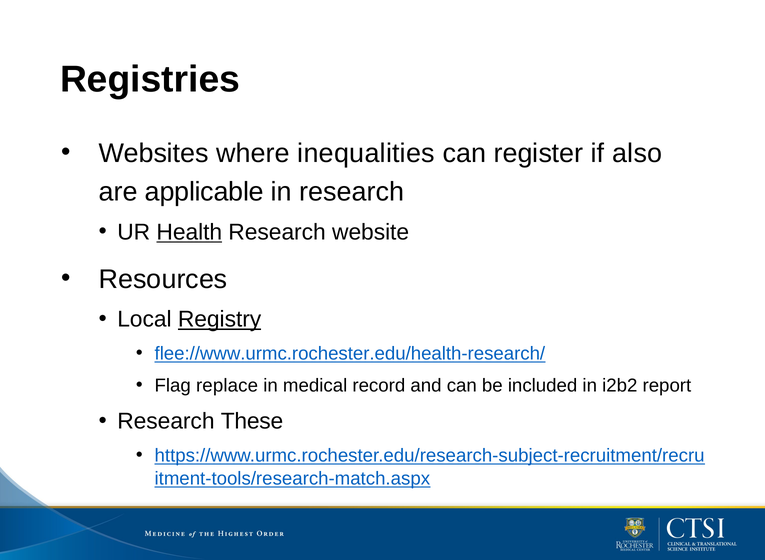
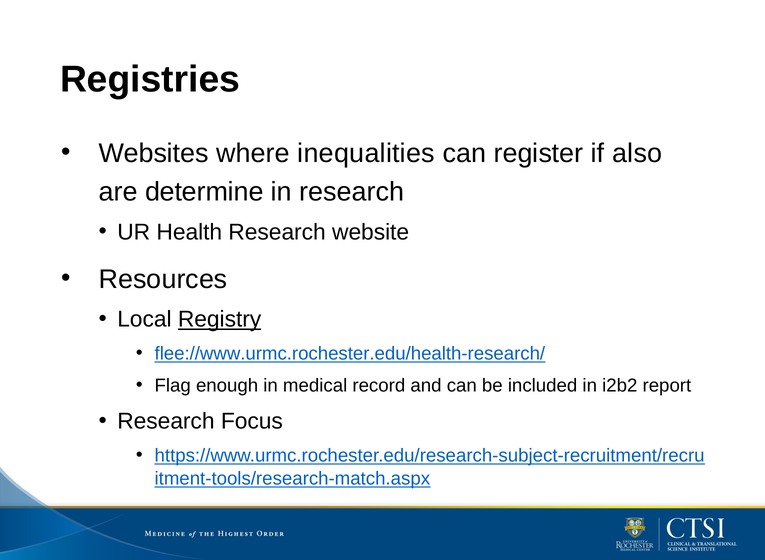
applicable: applicable -> determine (204, 192)
Health underline: present -> none (189, 232)
replace: replace -> enough (227, 385)
These: These -> Focus (252, 421)
